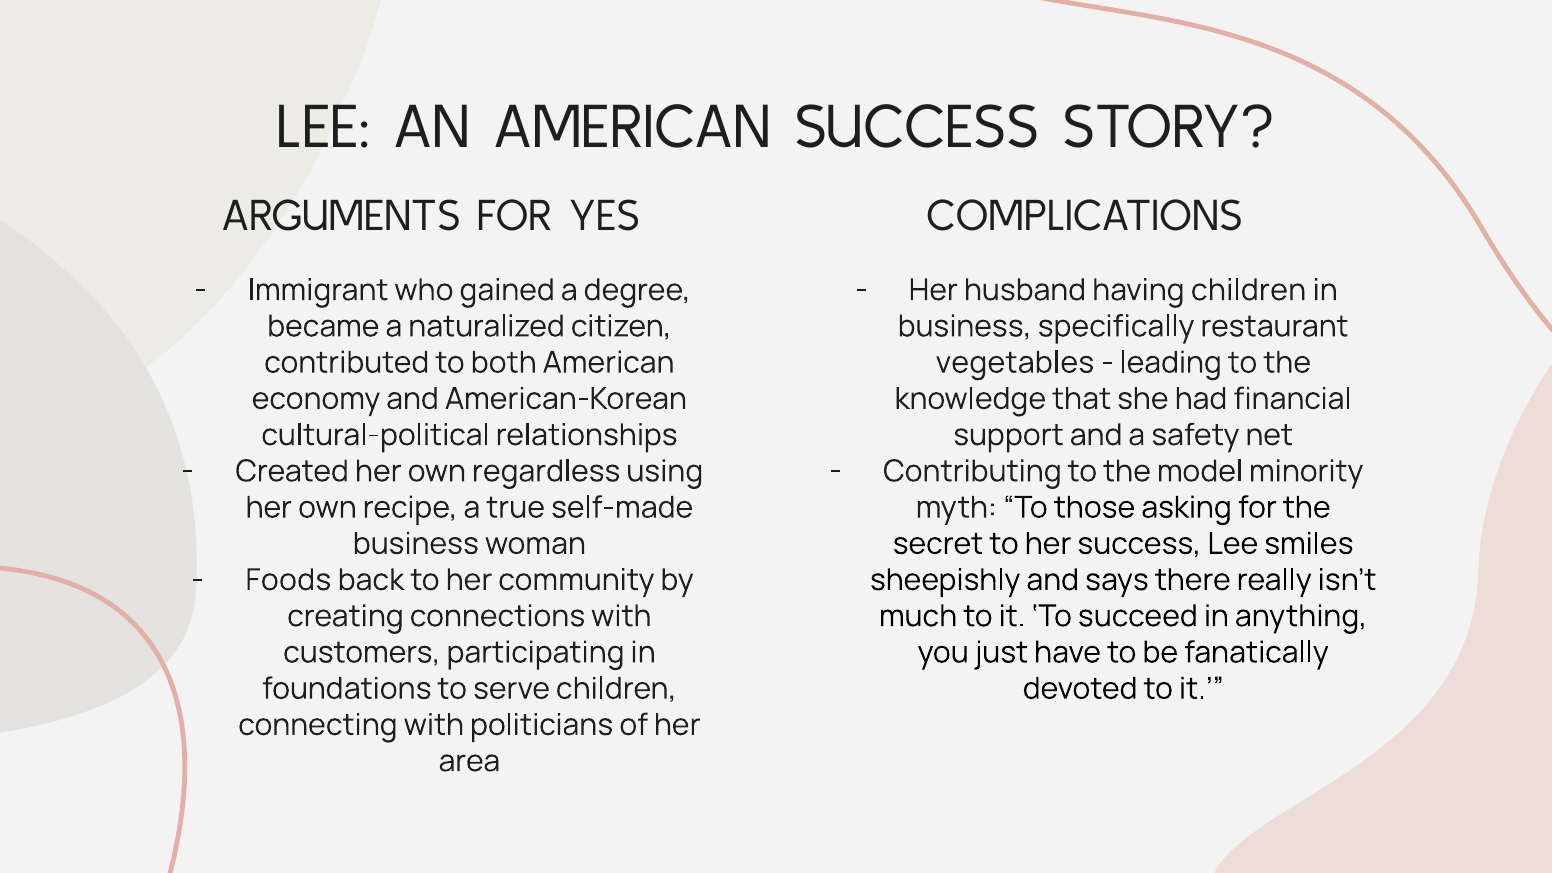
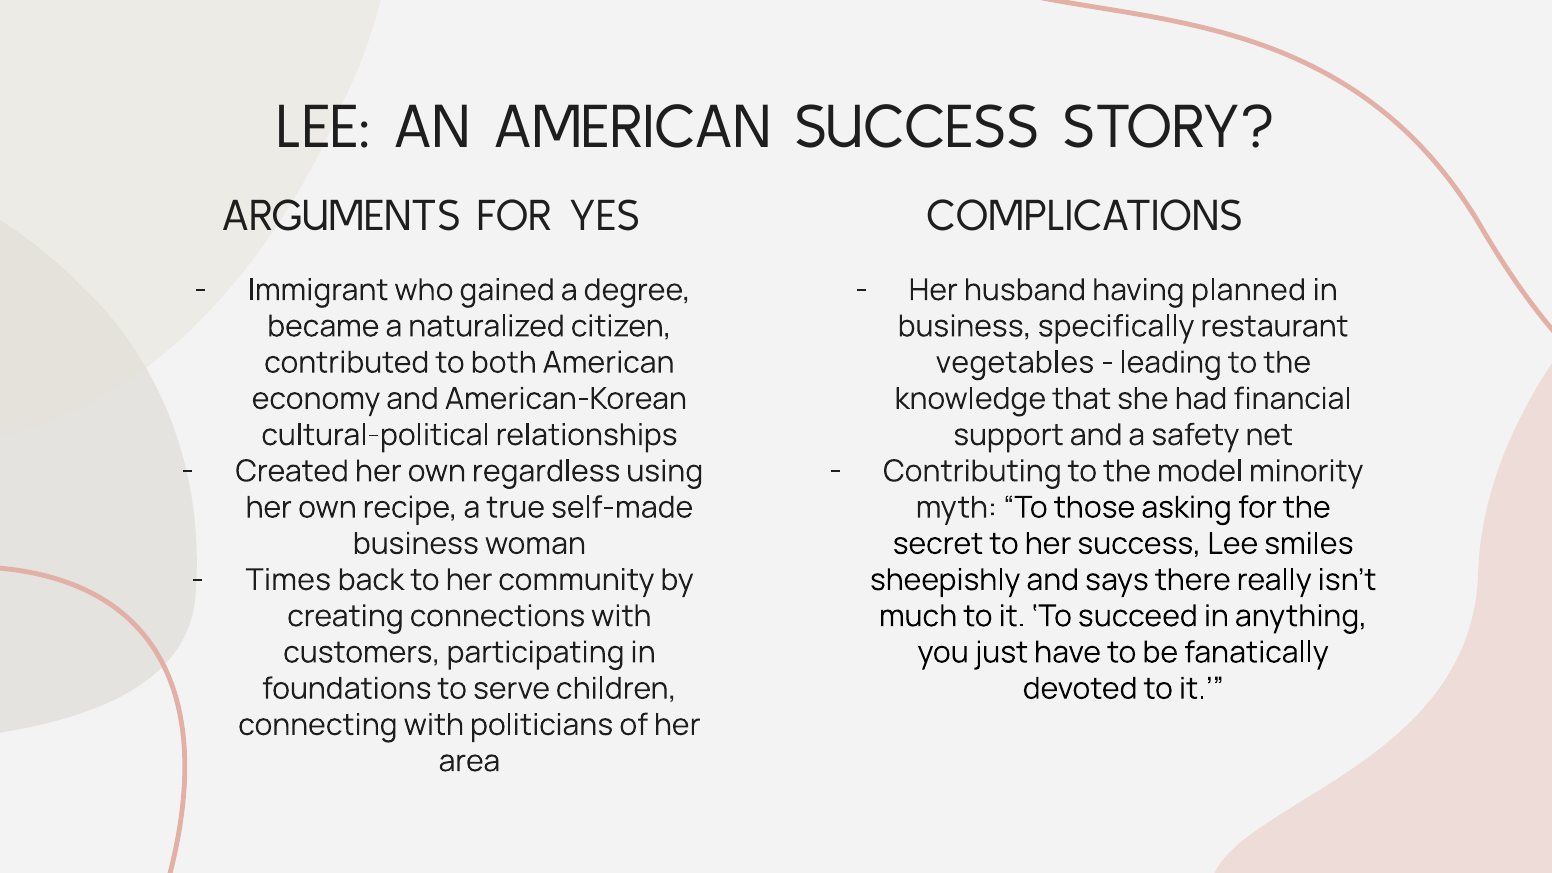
having children: children -> planned (1249, 290)
Foods: Foods -> Times (288, 580)
